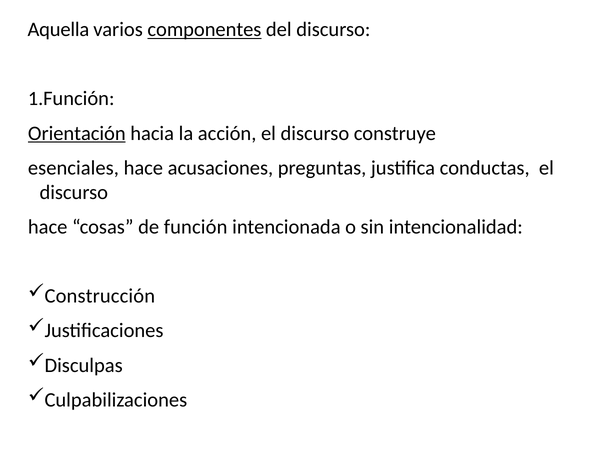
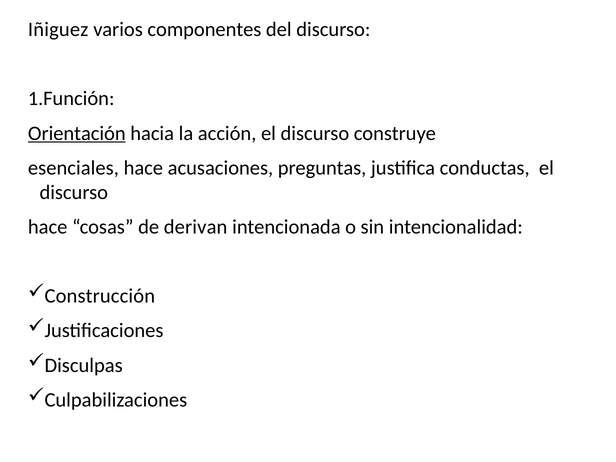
Aquella: Aquella -> Iñiguez (58, 30)
componentes underline: present -> none (204, 30)
función: función -> derivan (196, 227)
